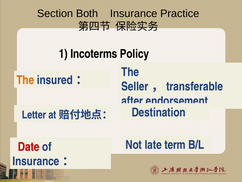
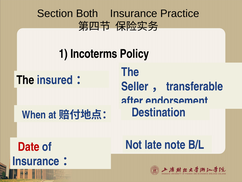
The colour: orange -> black (25, 80)
Letter: Letter -> When (34, 115)
term: term -> note (175, 144)
